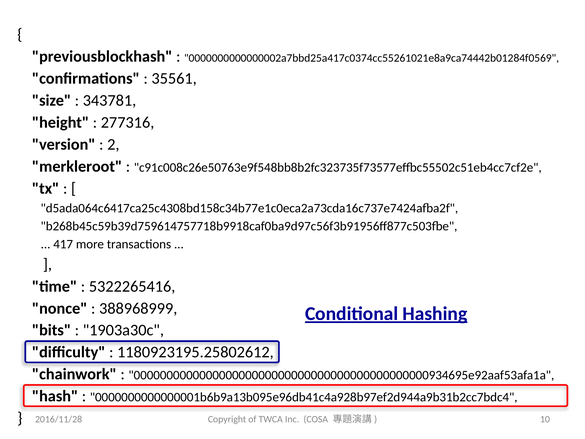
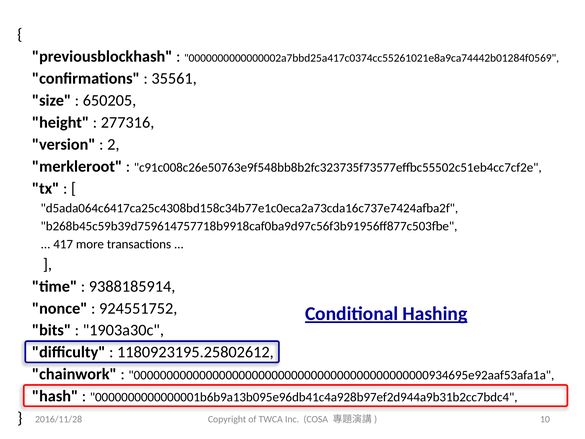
343781: 343781 -> 650205 (110, 100)
5322265416: 5322265416 -> 9388185914 (132, 286)
388968999: 388968999 -> 924551752 (138, 308)
